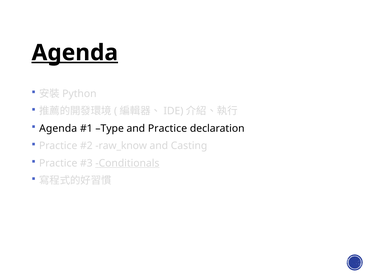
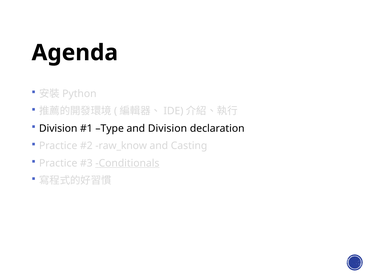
Agenda underline: present -> none (75, 53)
Agenda: Agenda -> Division (58, 128)
and Practice: Practice -> Division (167, 128)
